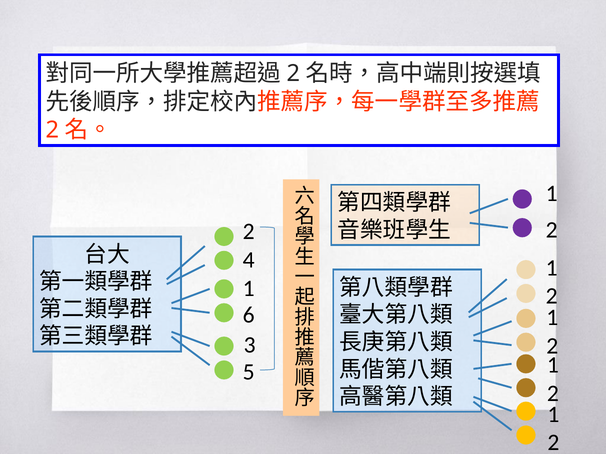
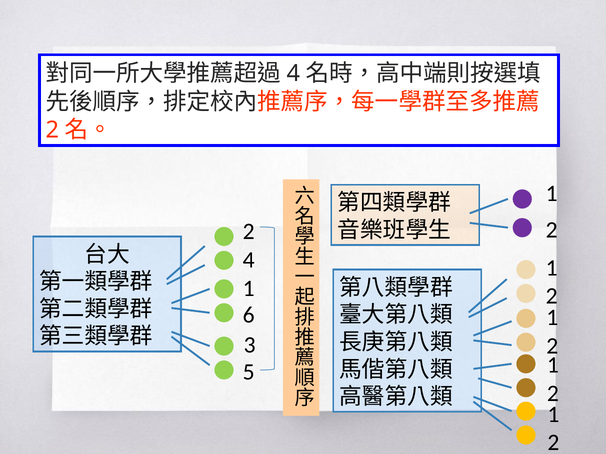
2: 2 -> 4 (293, 74)
